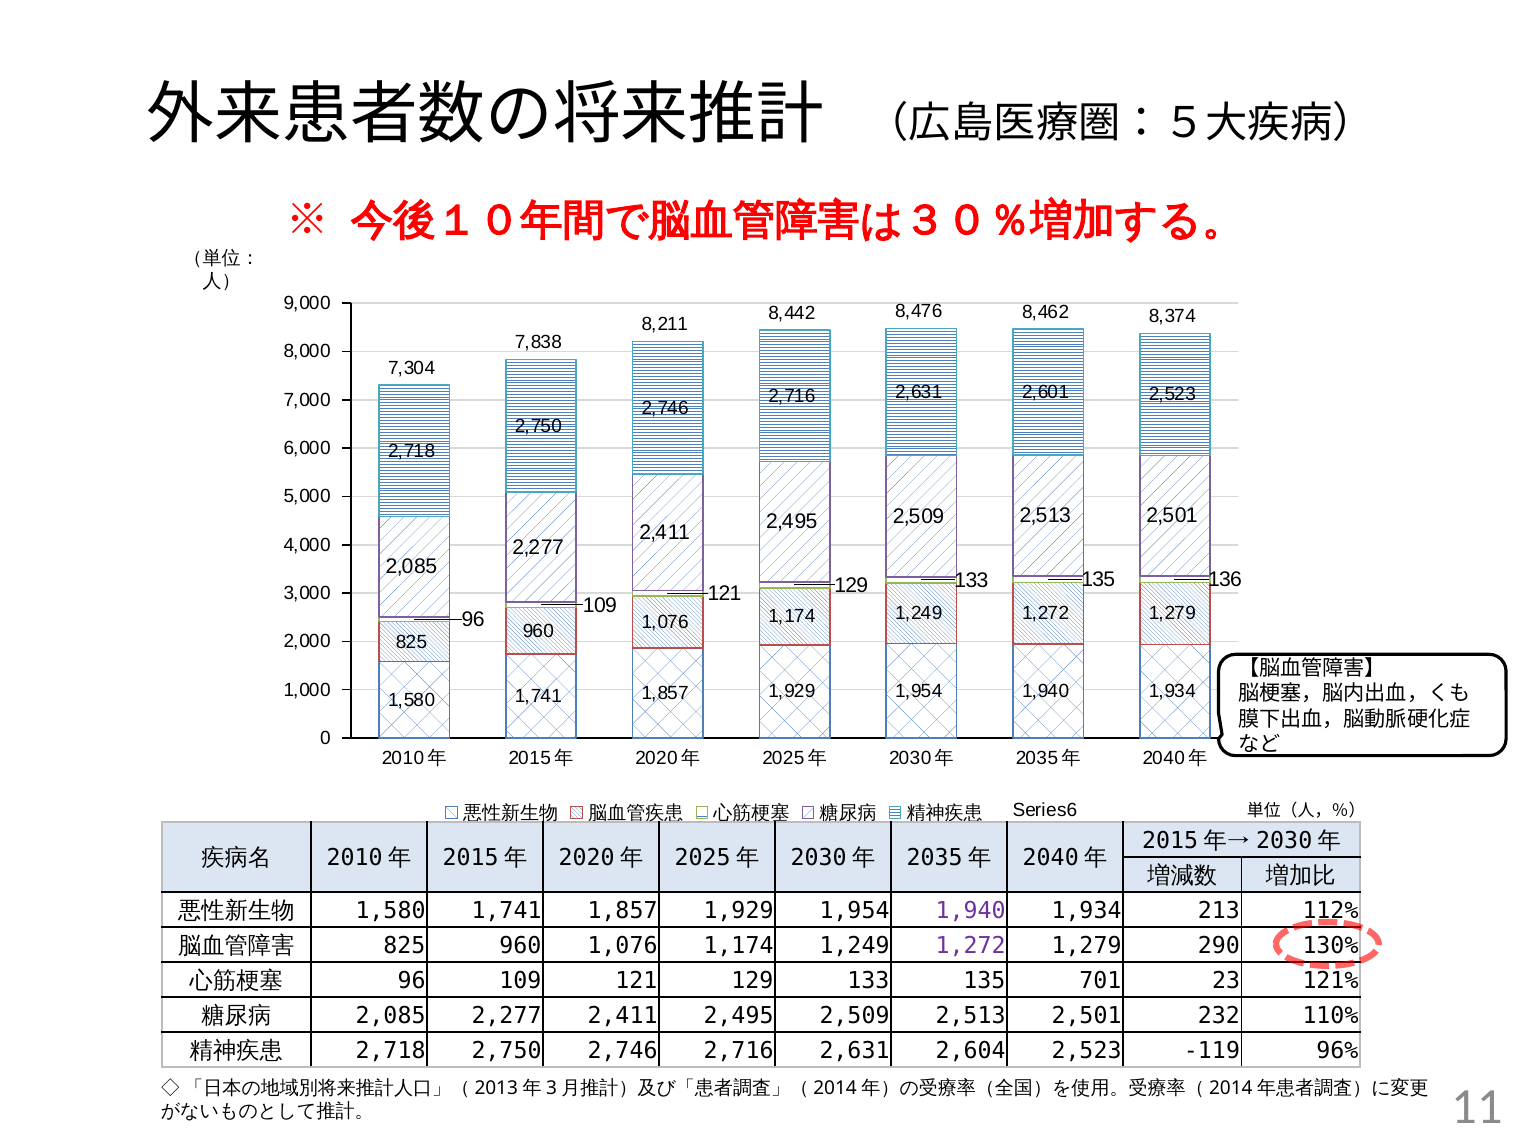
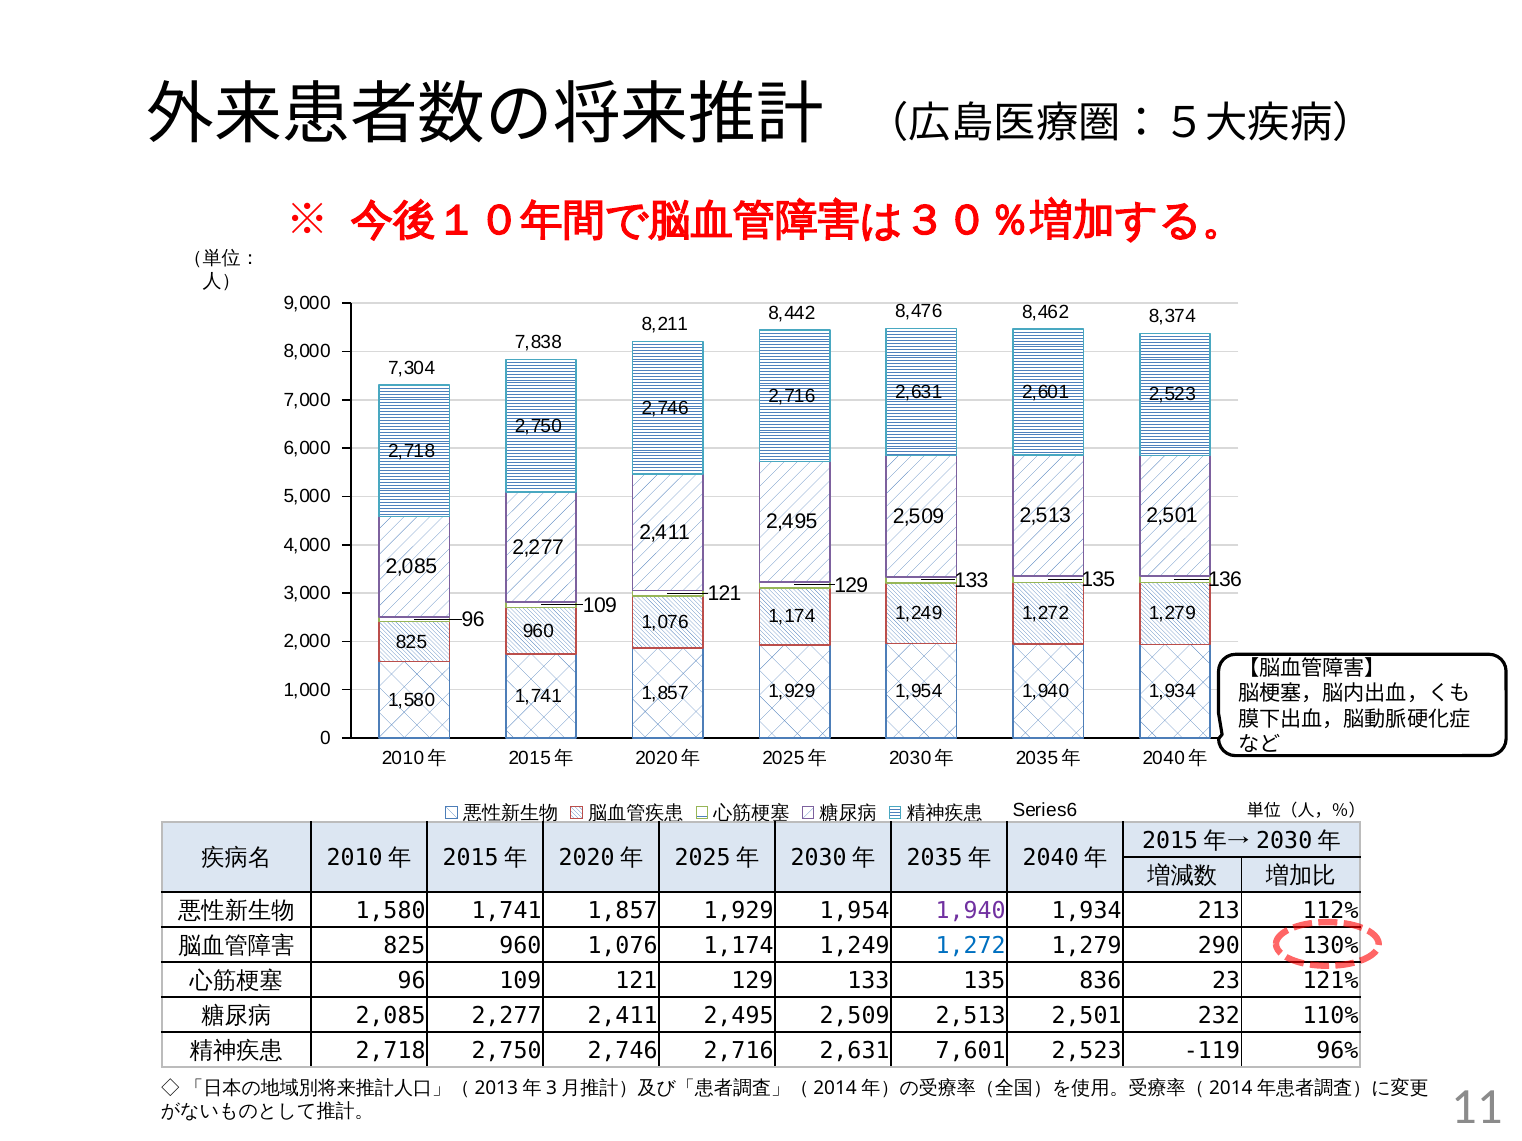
1,272 colour: purple -> blue (971, 946)
701: 701 -> 836 (1100, 981)
2,604: 2,604 -> 7,601 (971, 1051)
